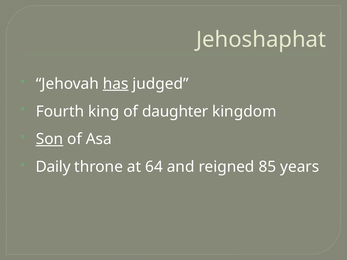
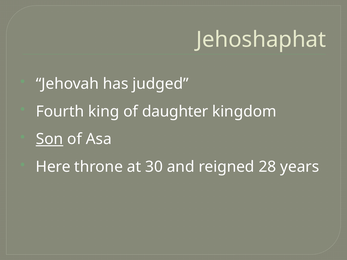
has underline: present -> none (116, 84)
Daily: Daily -> Here (53, 167)
64: 64 -> 30 (154, 167)
85: 85 -> 28 (267, 167)
